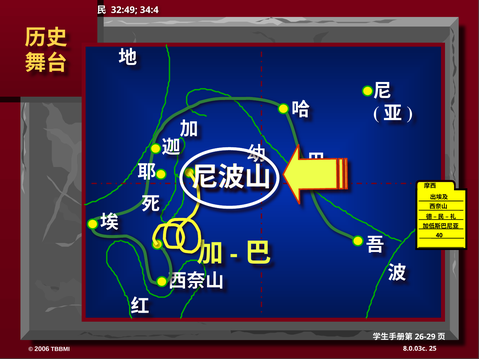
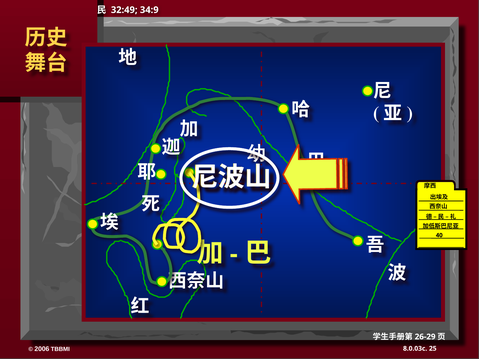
34:4: 34:4 -> 34:9 (149, 10)
